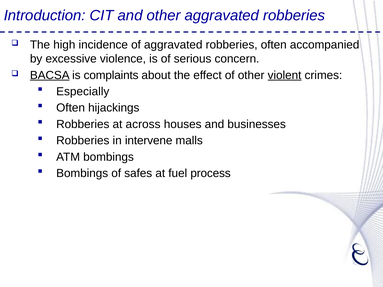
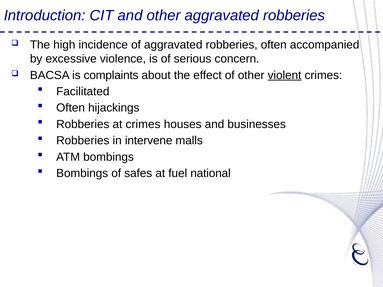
BACSA underline: present -> none (50, 75)
Especially: Especially -> Facilitated (83, 92)
at across: across -> crimes (143, 124)
process: process -> national (211, 173)
